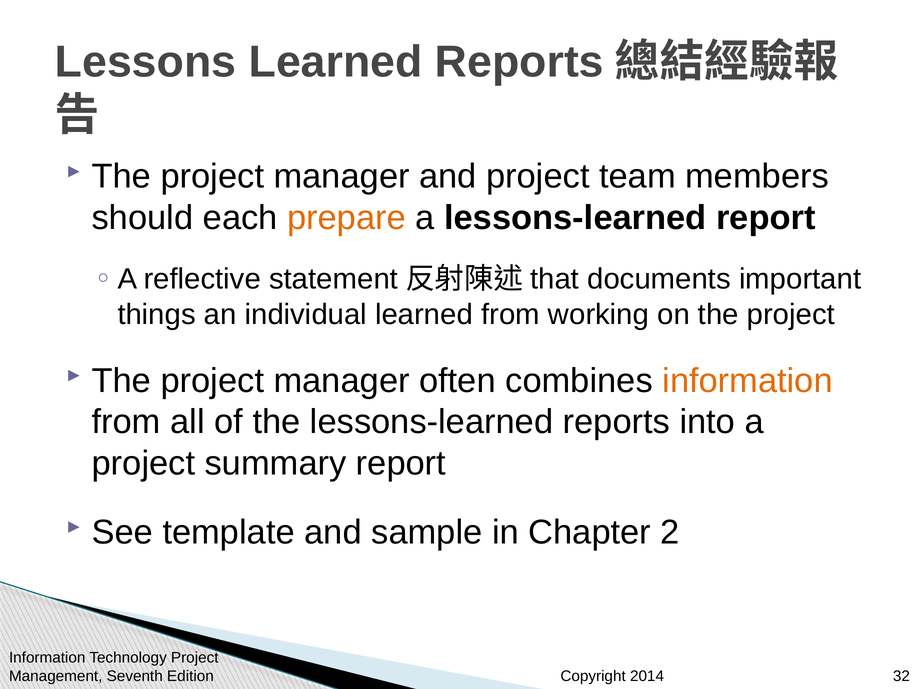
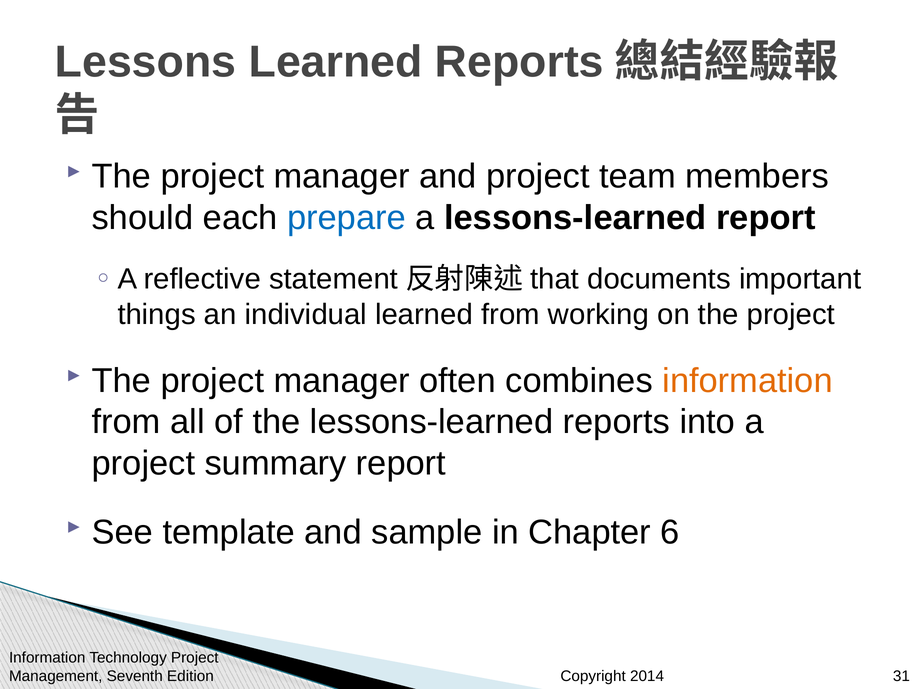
prepare colour: orange -> blue (347, 218)
2: 2 -> 6 (670, 533)
32: 32 -> 31 (901, 677)
